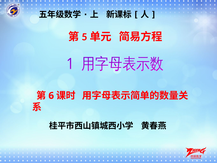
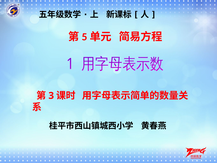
6: 6 -> 3 (51, 96)
